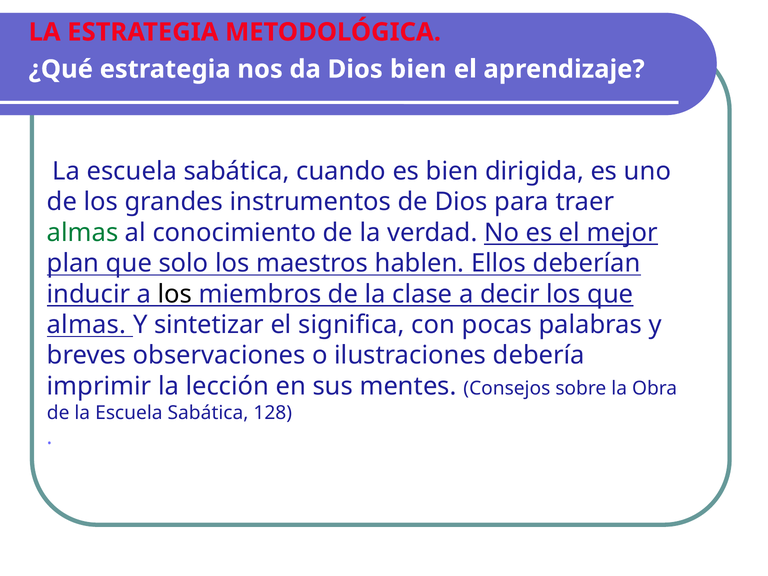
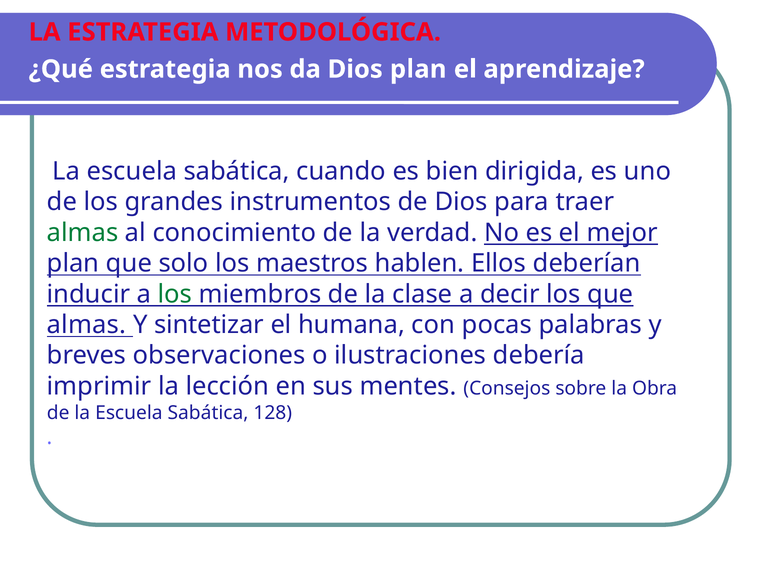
Dios bien: bien -> plan (418, 69)
los colour: black -> green (175, 294)
significa: significa -> humana (352, 325)
